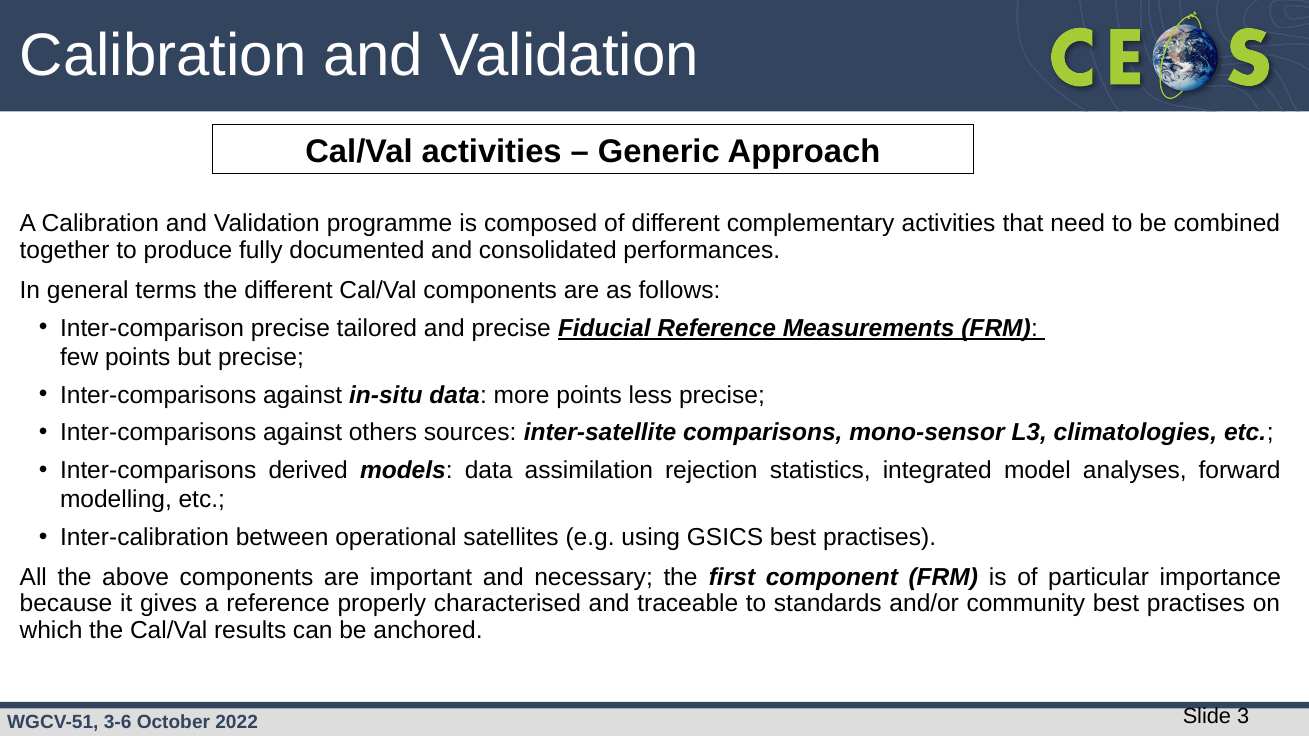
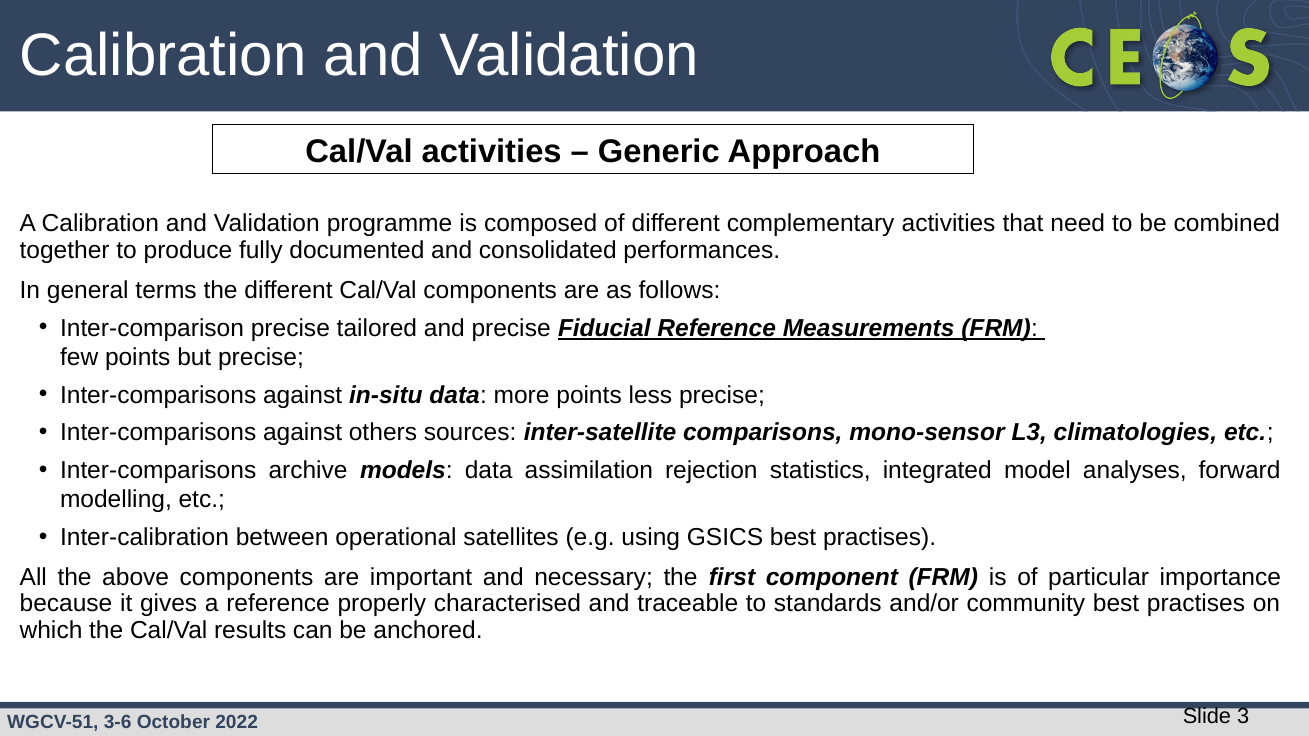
derived: derived -> archive (308, 471)
